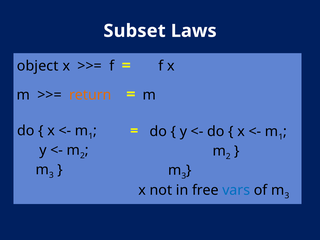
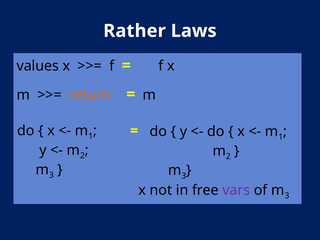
Subset: Subset -> Rather (135, 31)
object: object -> values (38, 66)
vars colour: blue -> purple (236, 190)
